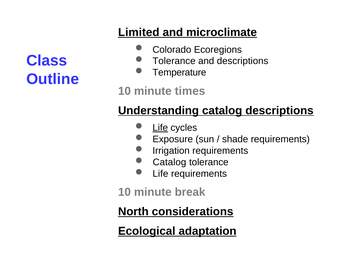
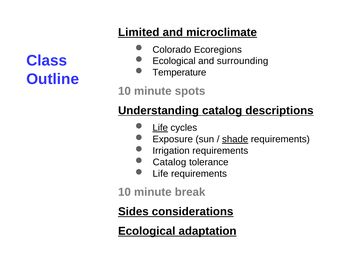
Tolerance: Tolerance -> Ecological (174, 61)
and descriptions: descriptions -> surrounding (243, 61)
times: times -> spots (190, 91)
shade underline: none -> present (235, 139)
North: North -> Sides (133, 212)
